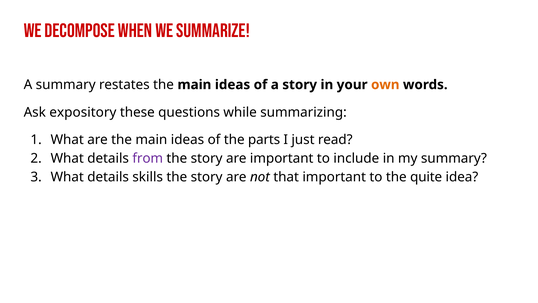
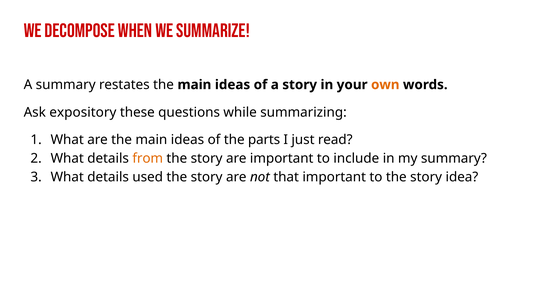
from colour: purple -> orange (148, 158)
skills: skills -> used (148, 177)
to the quite: quite -> story (426, 177)
